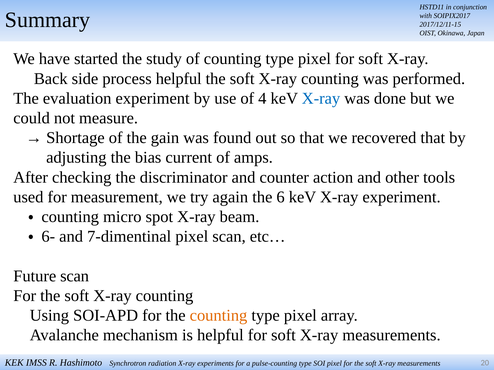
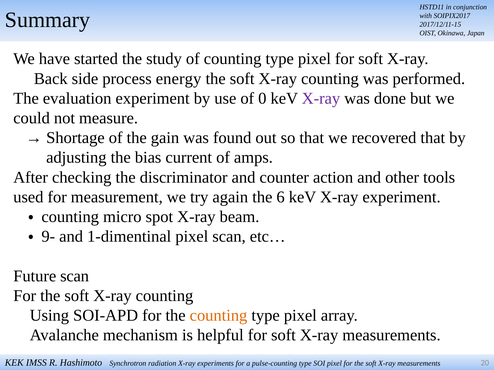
process helpful: helpful -> energy (179, 79)
4: 4 -> 0 (262, 98)
X-ray colour: blue -> purple (321, 98)
6-: 6- -> 9- (48, 237)
7-dimentinal: 7-dimentinal -> 1-dimentinal (129, 237)
